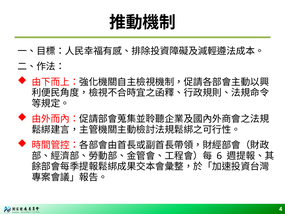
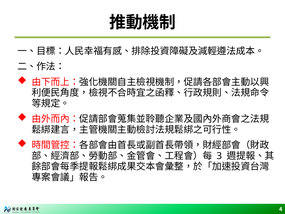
6: 6 -> 3 (219, 156)
